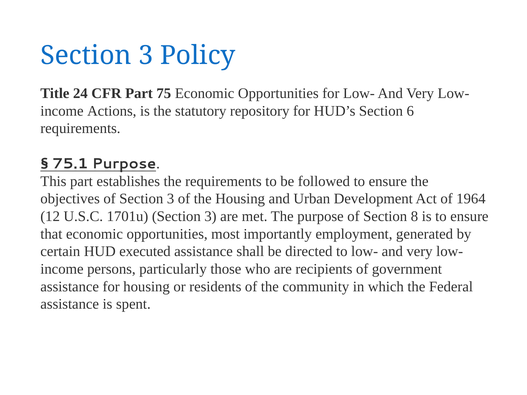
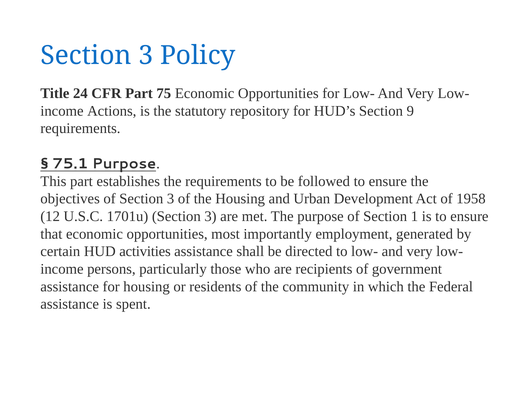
6: 6 -> 9 (410, 111)
1964: 1964 -> 1958 (471, 199)
8: 8 -> 1 (414, 216)
executed: executed -> activities (145, 252)
